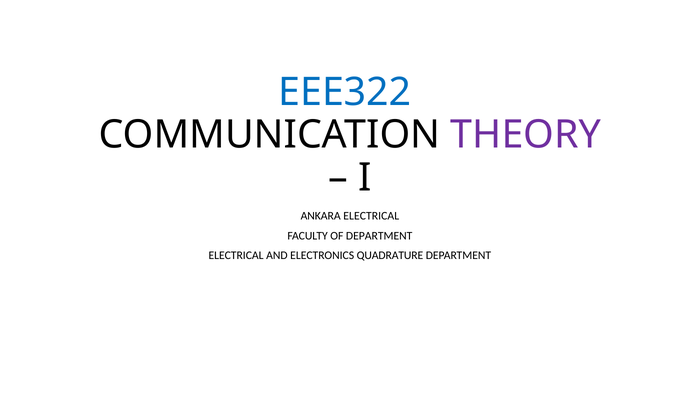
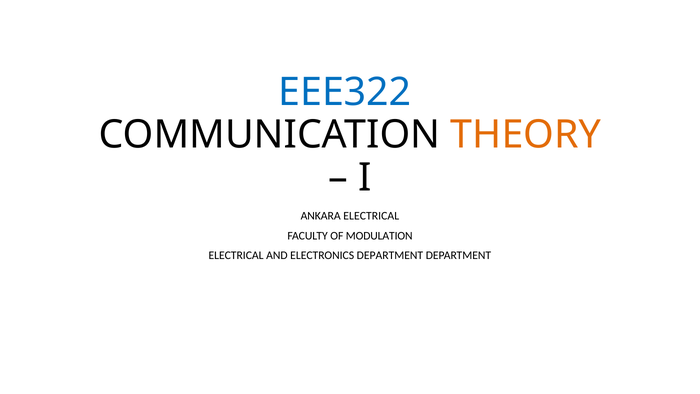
THEORY colour: purple -> orange (526, 135)
OF DEPARTMENT: DEPARTMENT -> MODULATION (379, 236)
ELECTRONICS QUADRATURE: QUADRATURE -> DEPARTMENT (390, 255)
